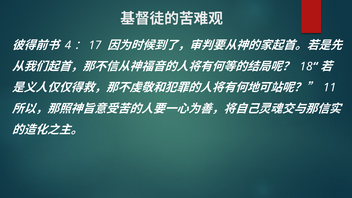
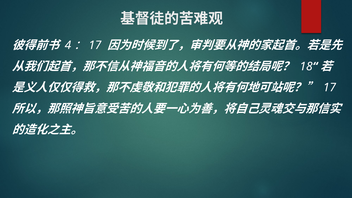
11: 11 -> 17 (330, 88)
